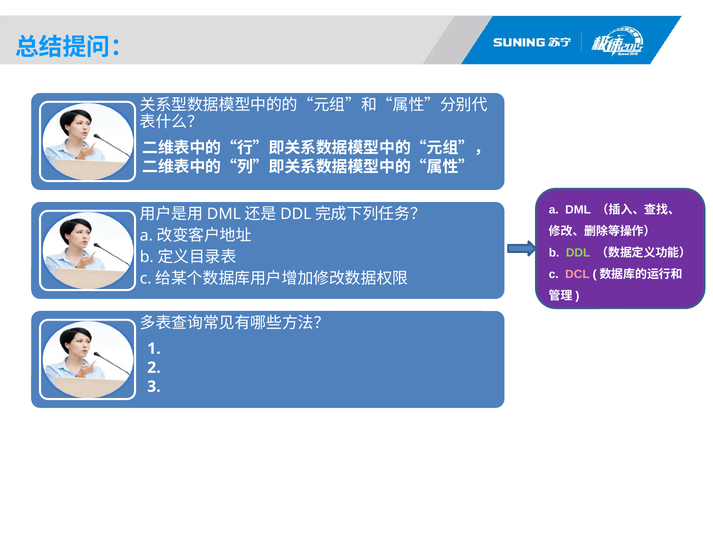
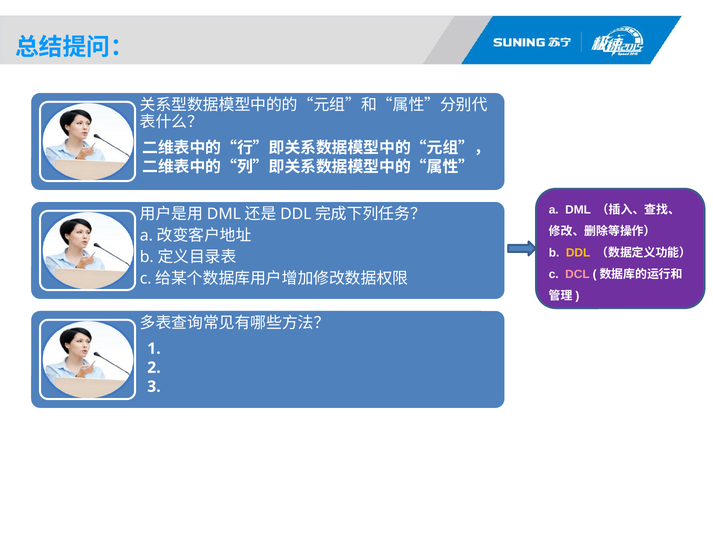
DDL colour: light green -> yellow (578, 253)
